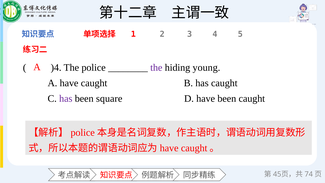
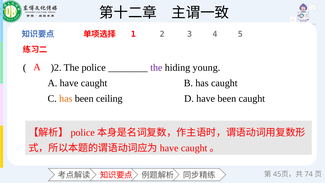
)4: )4 -> )2 (56, 67)
has colour: purple -> orange (66, 98)
square: square -> ceiling (109, 98)
